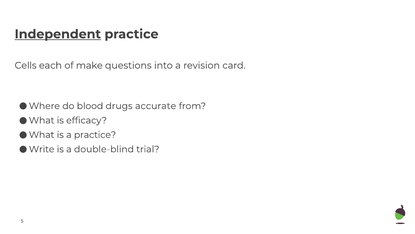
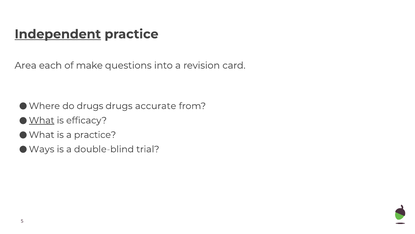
Cells: Cells -> Area (26, 65)
do blood: blood -> drugs (90, 106)
What underline: none -> present (42, 120)
Write: Write -> Ways (42, 149)
